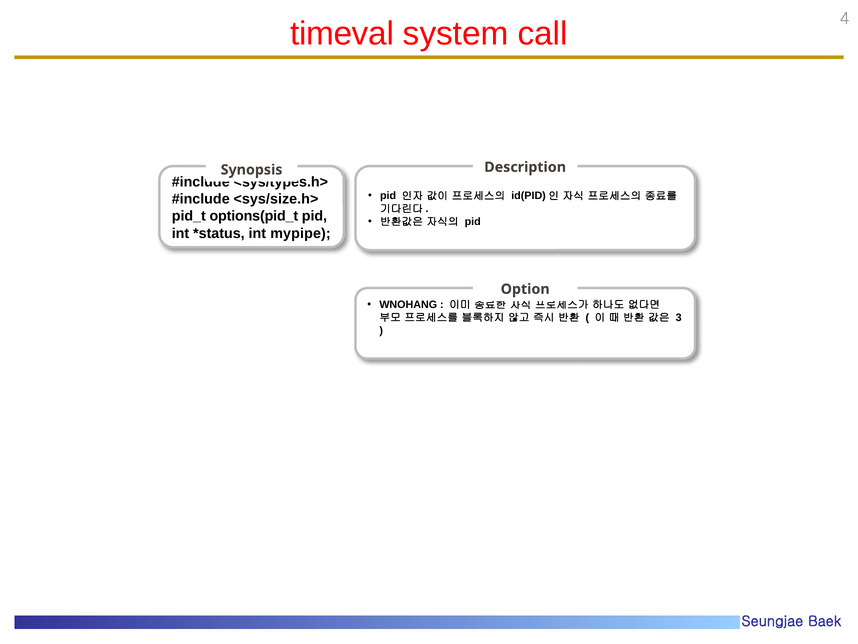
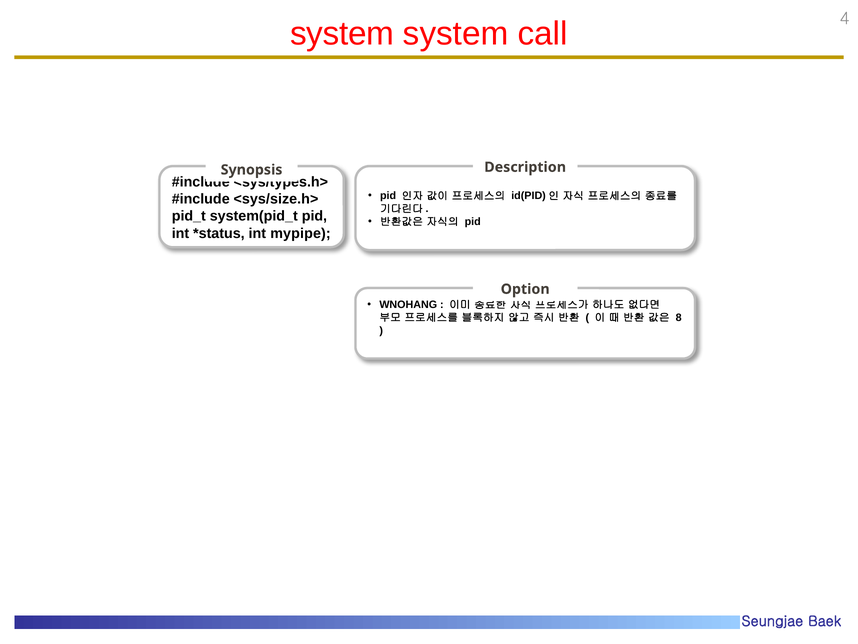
timeval: timeval -> system (342, 34)
options(pid_t: options(pid_t -> system(pid_t (254, 216)
3: 3 -> 8 (679, 317)
